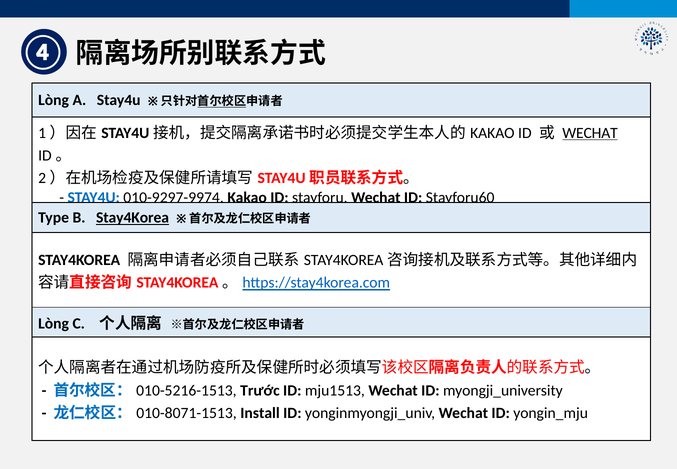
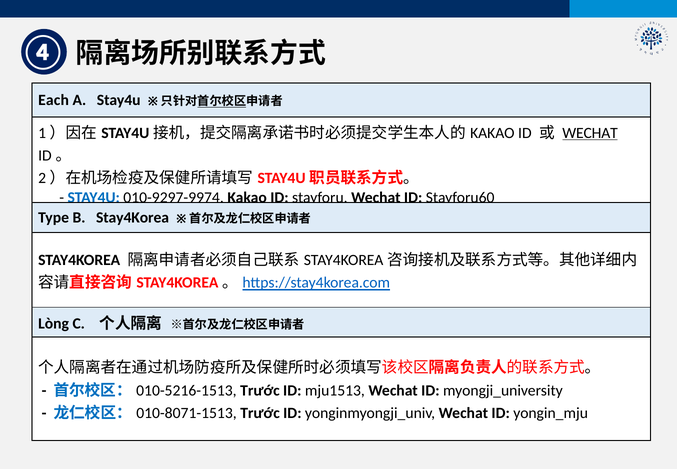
Lòng: Lòng -> Each (54, 100)
Stay4Korea underline: present -> none (133, 218)
Install: Install -> Trước (260, 413)
